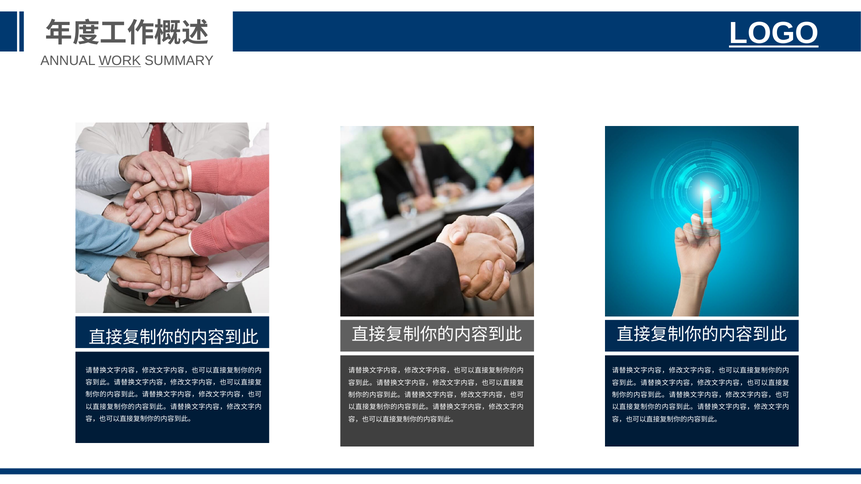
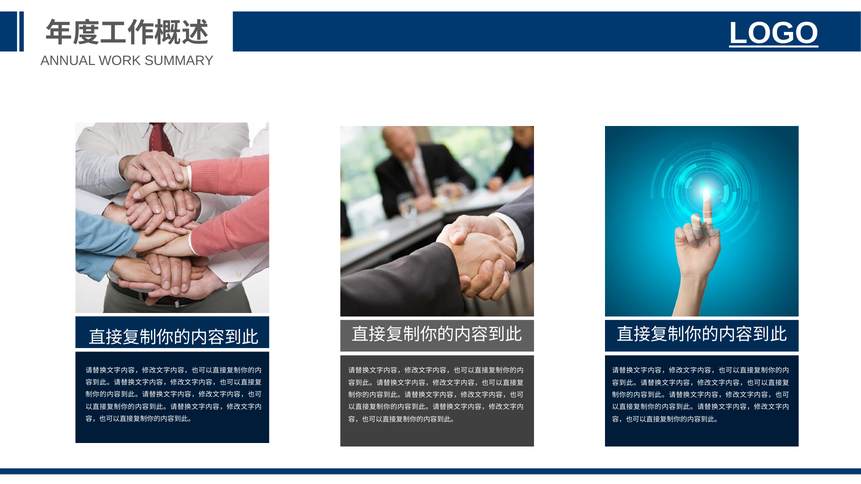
WORK underline: present -> none (120, 61)
